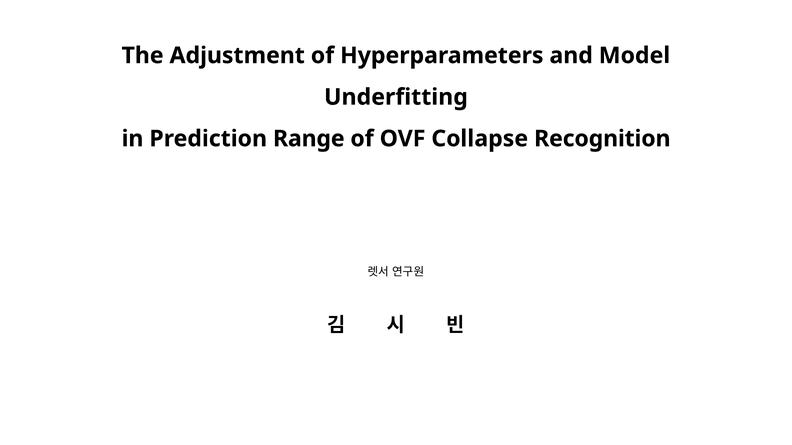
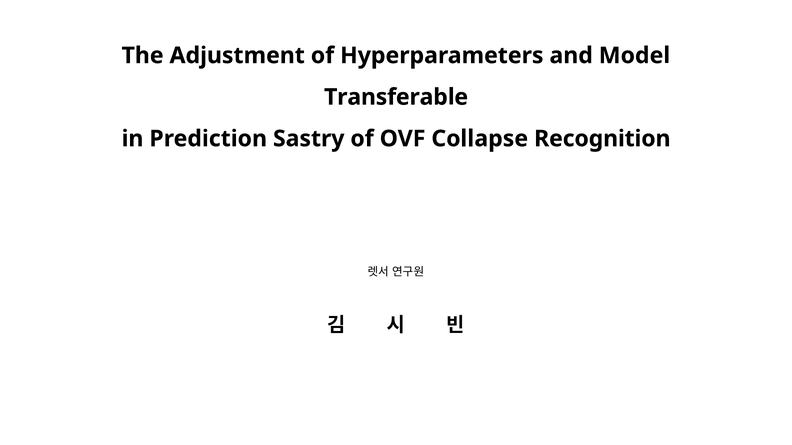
Underfitting: Underfitting -> Transferable (396, 97)
Range: Range -> Sastry (309, 139)
